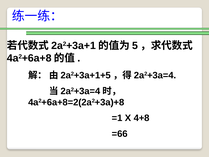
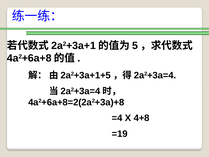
=1: =1 -> =4 (117, 118)
=66: =66 -> =19 (120, 134)
